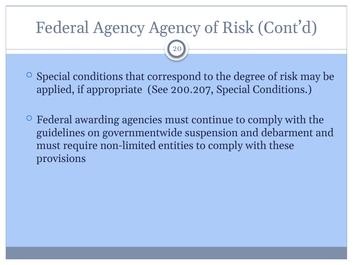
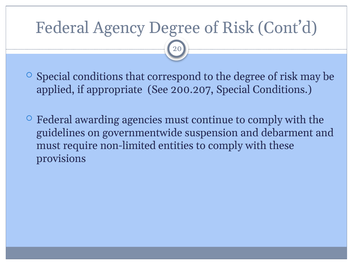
Agency Agency: Agency -> Degree (175, 28)
